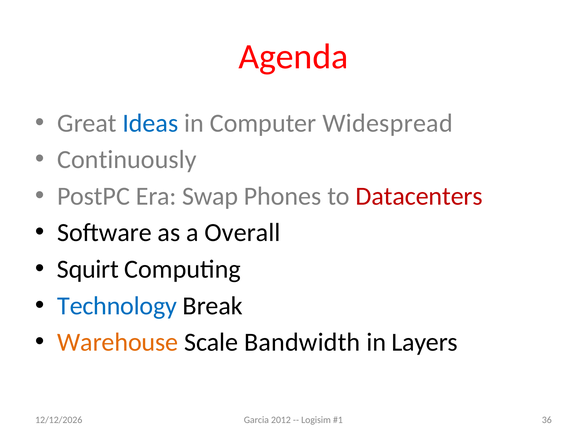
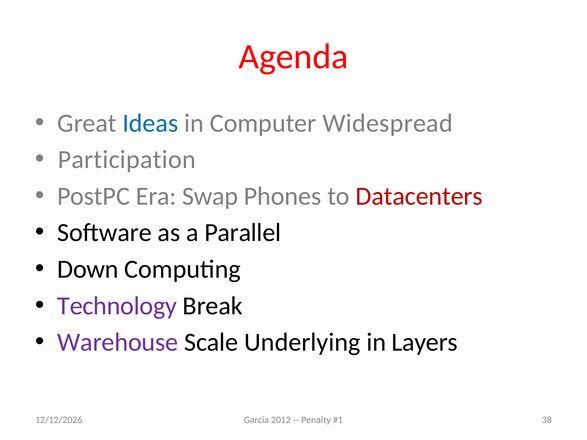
Continuously: Continuously -> Participation (127, 160)
Overall: Overall -> Parallel (243, 233)
Squirt: Squirt -> Down (88, 269)
Technology colour: blue -> purple (117, 306)
Warehouse colour: orange -> purple (118, 343)
Bandwidth: Bandwidth -> Underlying (302, 343)
Logisim: Logisim -> Penalty (316, 420)
36: 36 -> 38 (547, 420)
